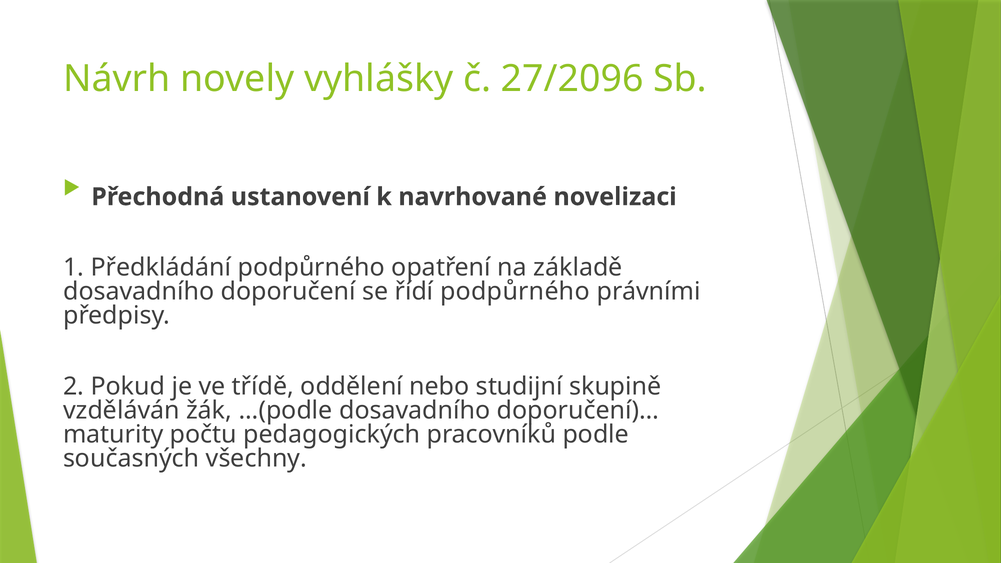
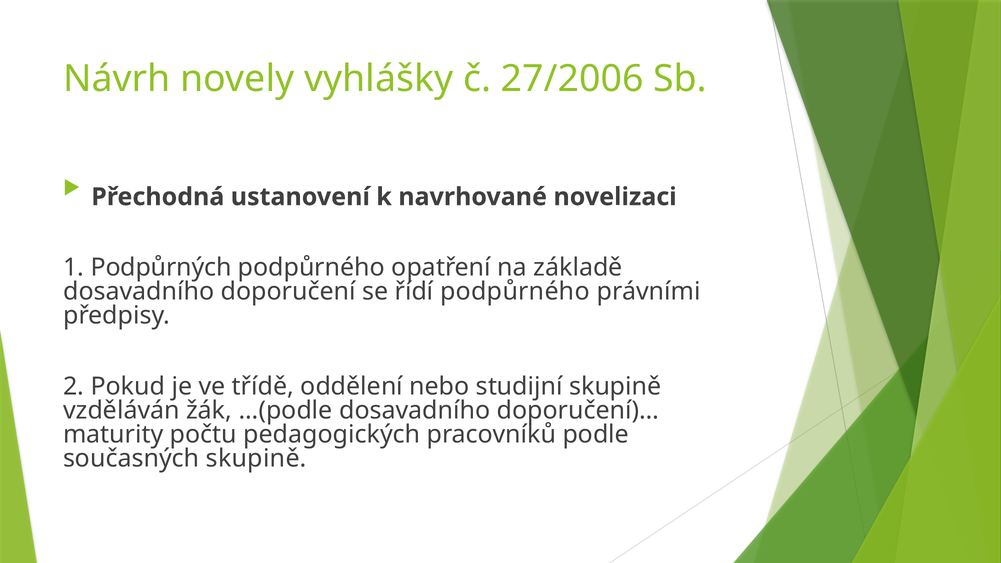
27/2096: 27/2096 -> 27/2006 (572, 79)
Předkládání: Předkládání -> Podpůrných (161, 268)
současných všechny: všechny -> skupině (256, 459)
